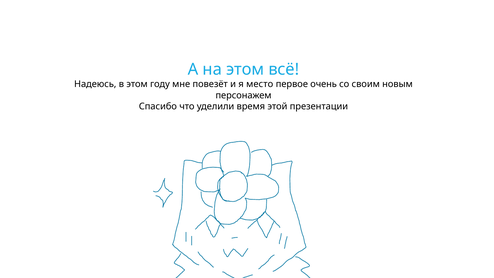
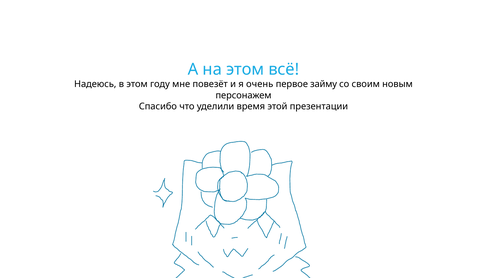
место: место -> очень (260, 84)
очень: очень -> займу (324, 84)
